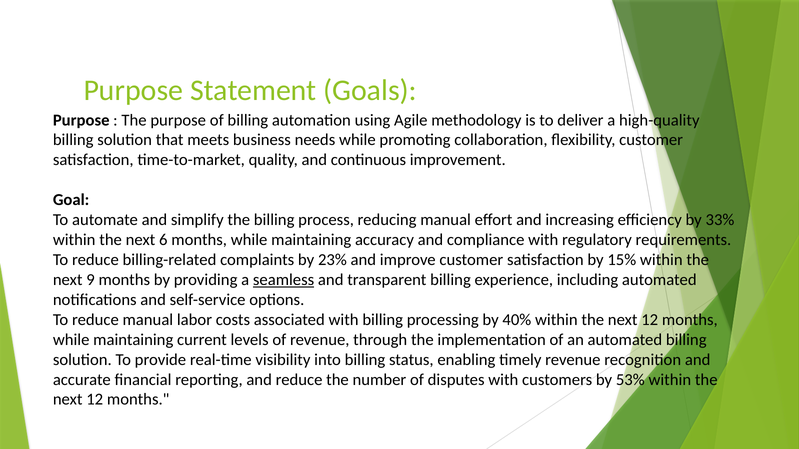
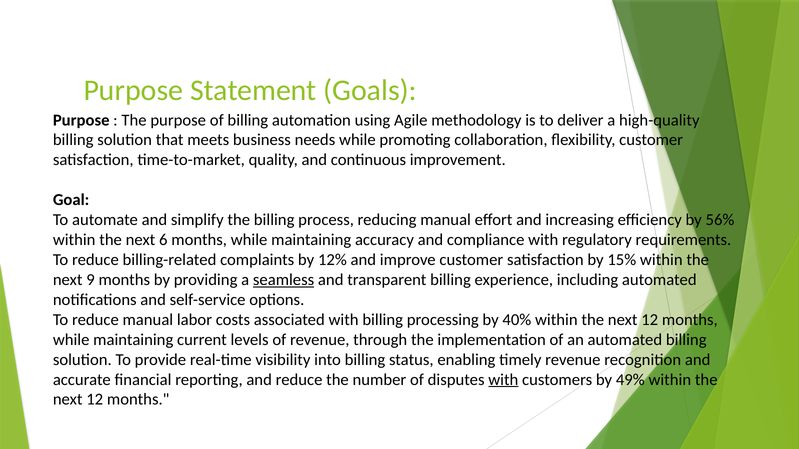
33%: 33% -> 56% (720, 220)
23%: 23% -> 12% (332, 260)
with underline: none -> present (503, 380)
53%: 53% -> 49% (630, 380)
